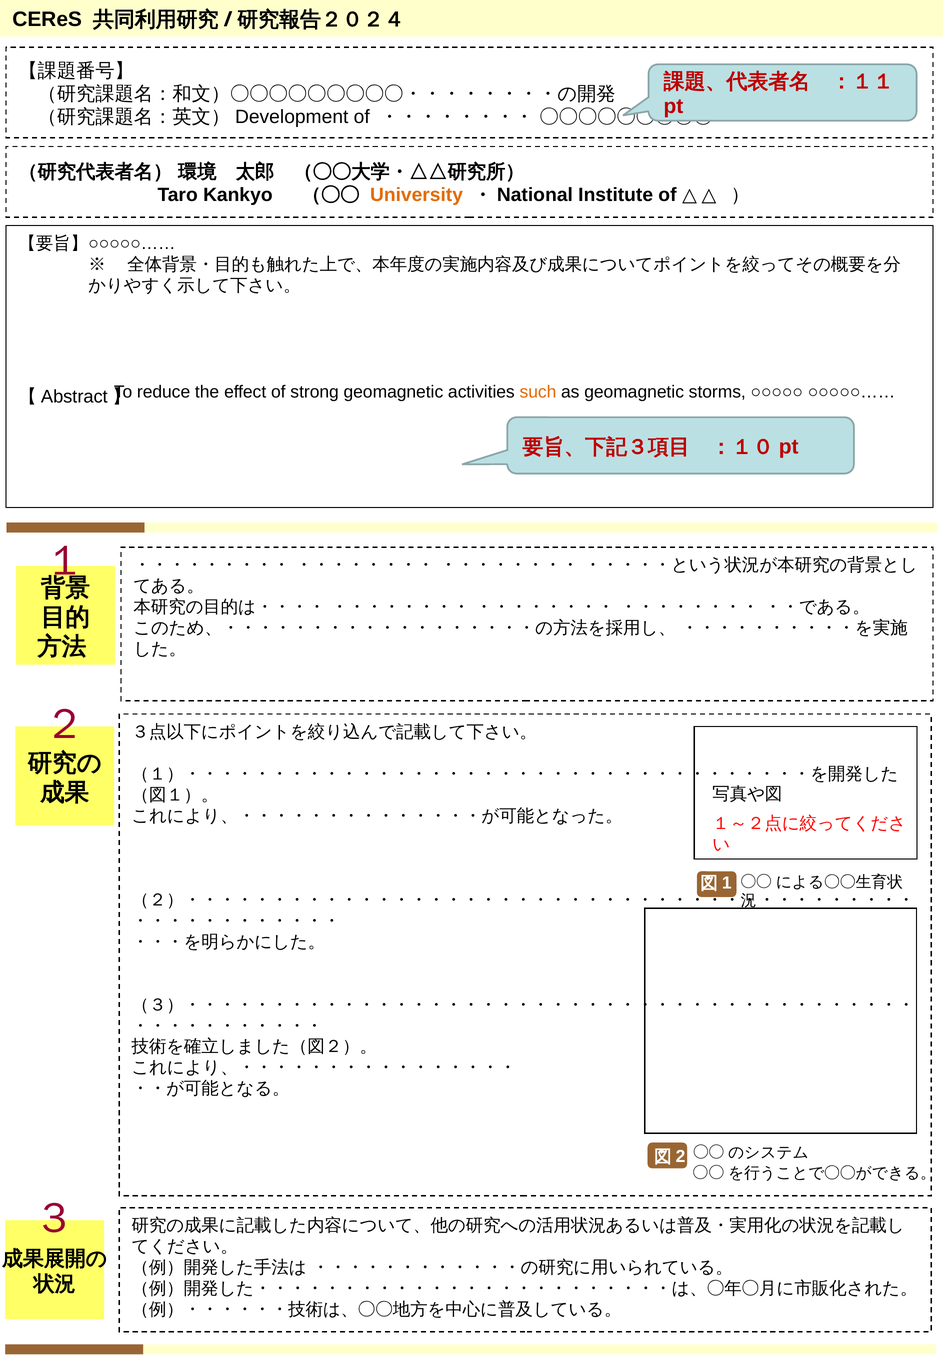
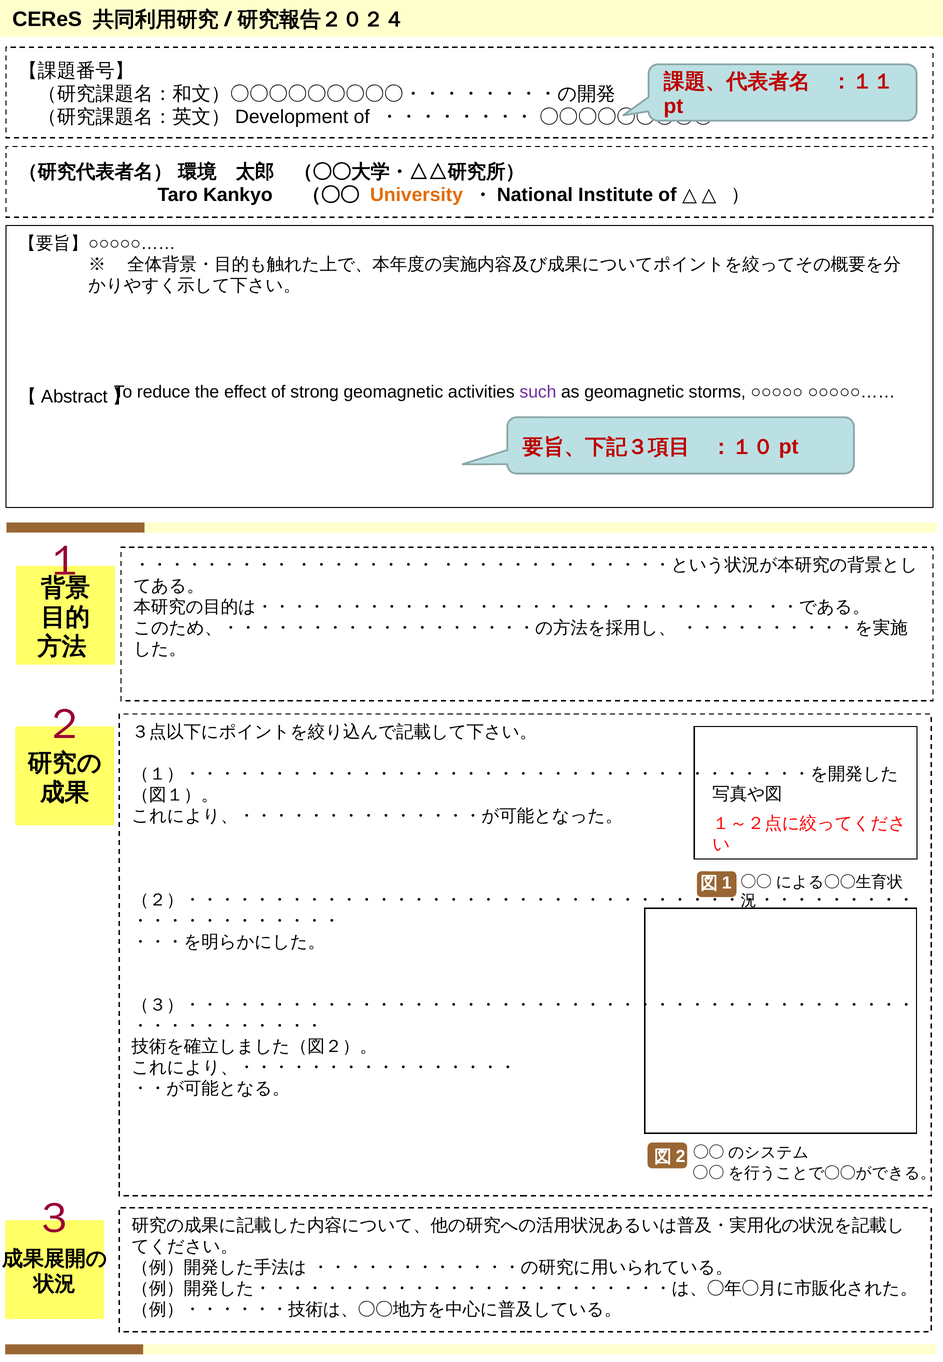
such colour: orange -> purple (538, 392)
